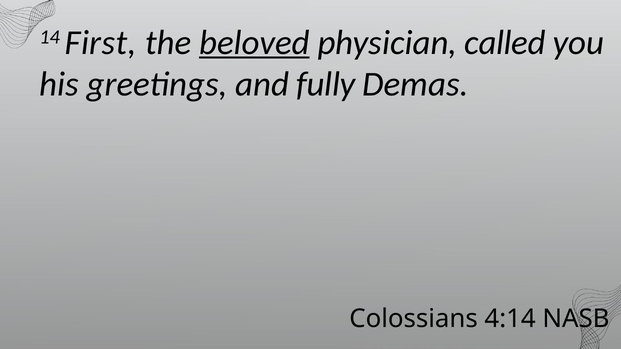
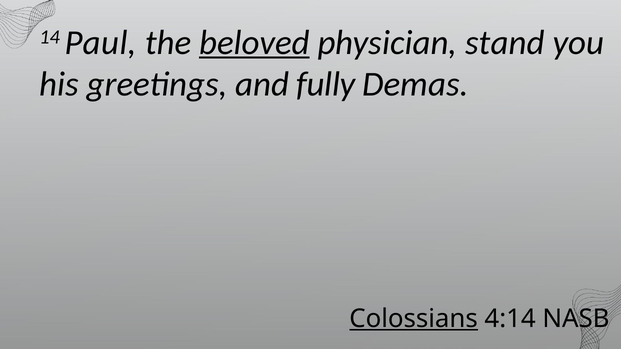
First: First -> Paul (101, 43)
called: called -> stand (505, 43)
Colossians underline: none -> present (414, 319)
